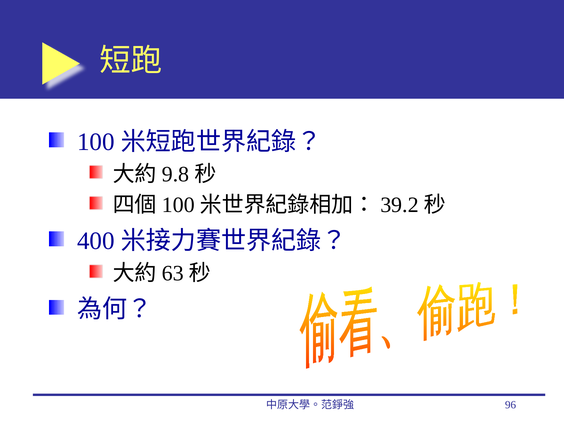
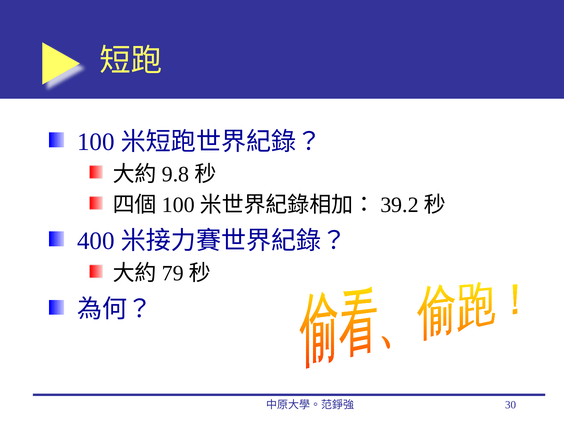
63: 63 -> 79 (173, 273)
96: 96 -> 30 (511, 405)
